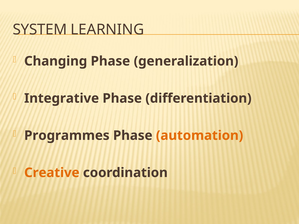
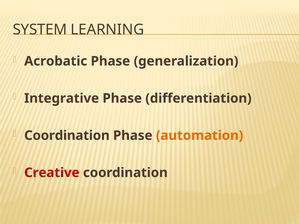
Changing: Changing -> Acrobatic (56, 61)
Programmes: Programmes -> Coordination (67, 136)
Creative colour: orange -> red (52, 173)
